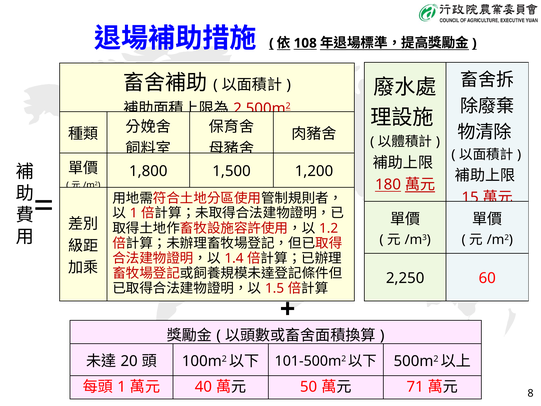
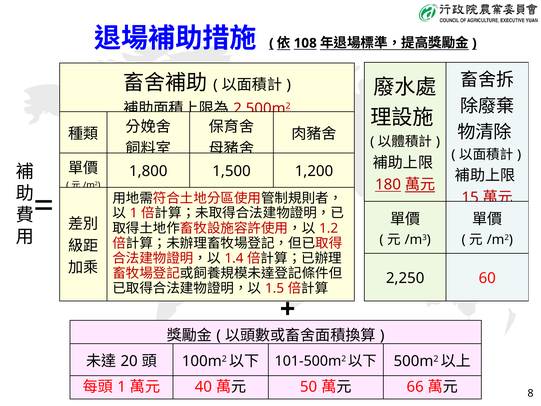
71: 71 -> 66 (415, 387)
